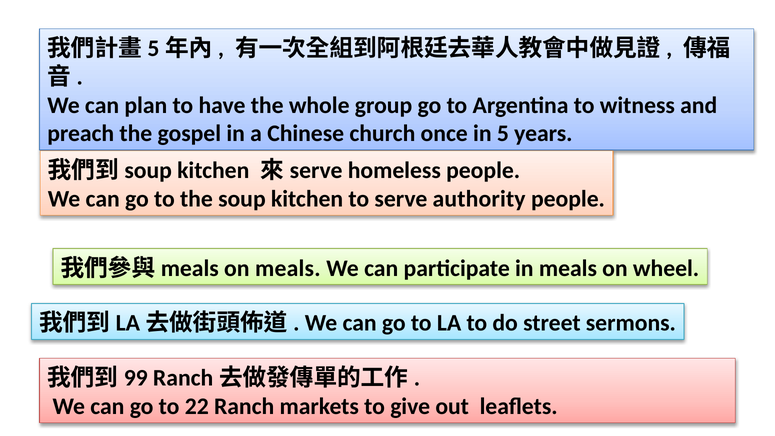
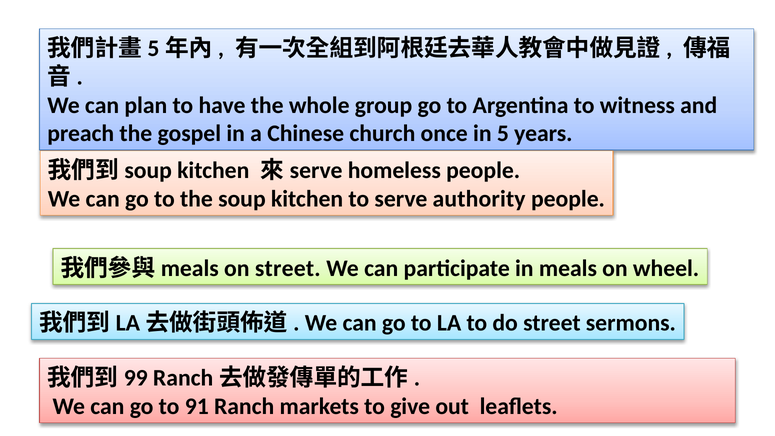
on meals: meals -> street (288, 268)
22: 22 -> 91 (197, 406)
